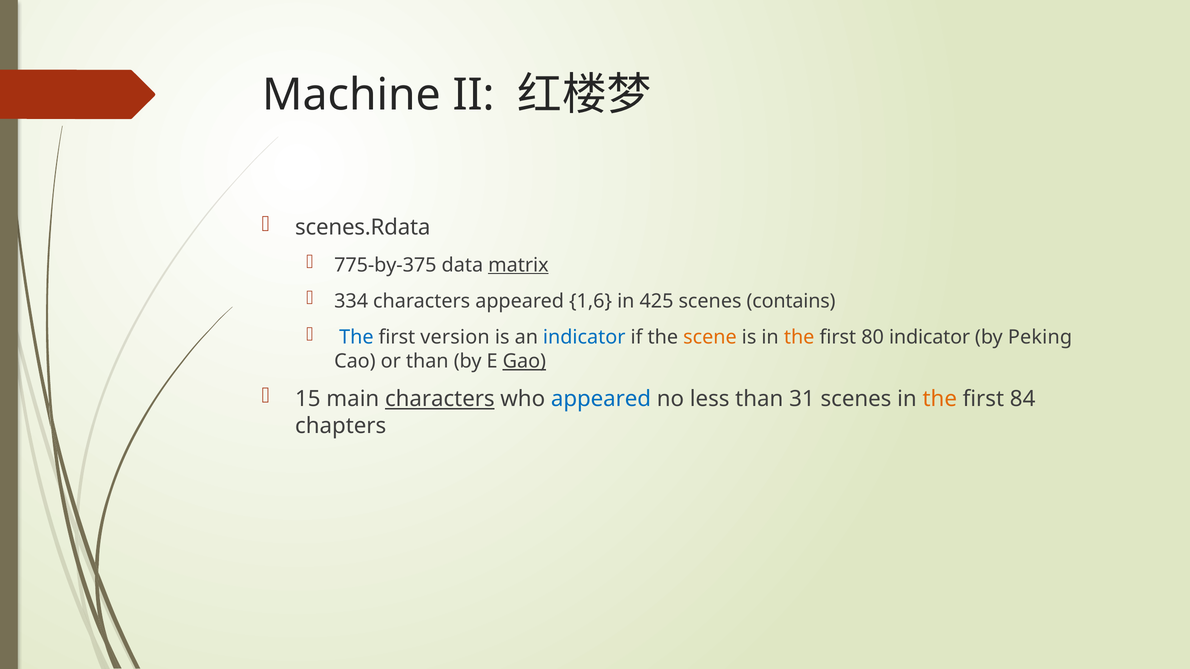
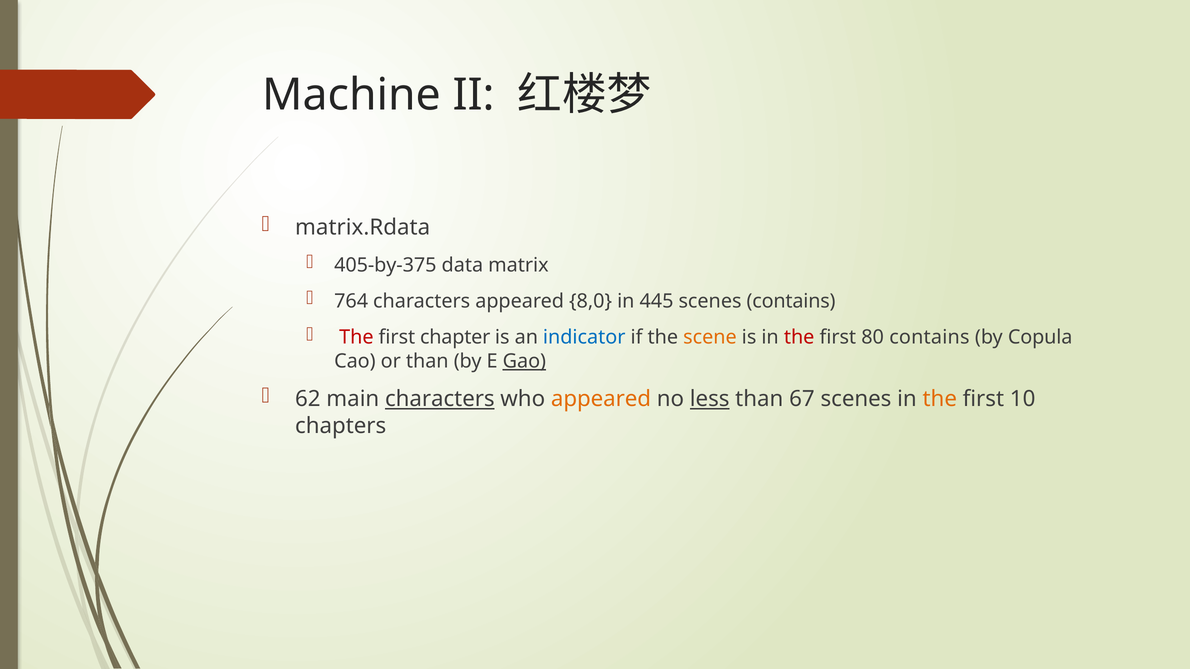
scenes.Rdata: scenes.Rdata -> matrix.Rdata (363, 228)
775-by-375: 775-by-375 -> 405-by-375 (385, 265)
matrix underline: present -> none (518, 265)
334: 334 -> 764 (351, 301)
1,6: 1,6 -> 8,0 (591, 301)
425: 425 -> 445 (657, 301)
The colour: blue -> red (356, 338)
version: version -> chapter (455, 338)
the colour: orange -> red (799, 338)
80 indicator: indicator -> contains (929, 338)
Peking: Peking -> Copula (1040, 338)
15: 15 -> 62 (308, 399)
appeared colour: blue -> orange (601, 399)
less underline: none -> present (710, 399)
31: 31 -> 67 (802, 399)
84: 84 -> 10 (1023, 399)
